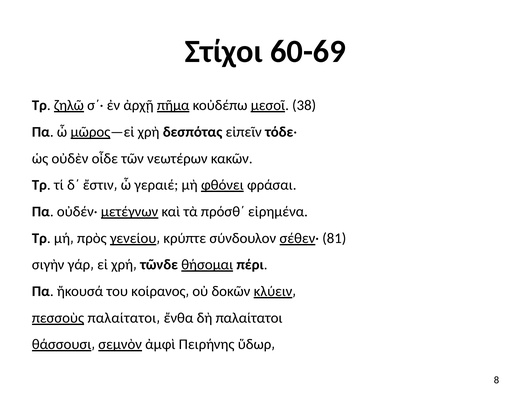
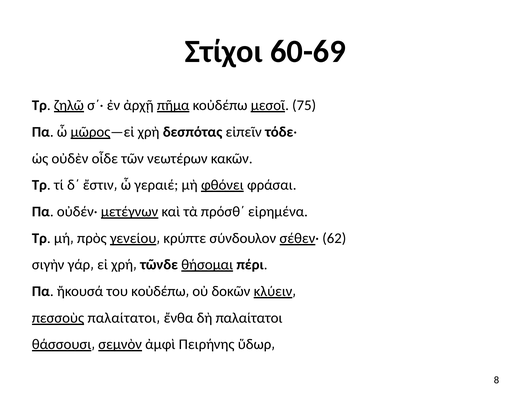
38: 38 -> 75 (304, 105)
81: 81 -> 62 (334, 238)
κοίρανος͵: κοίρανος͵ -> κοὐδέπω͵ (160, 291)
